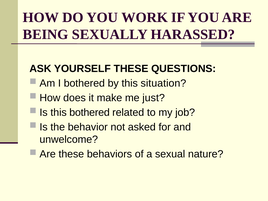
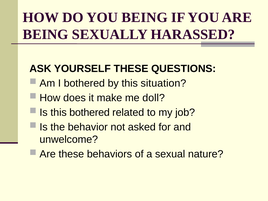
YOU WORK: WORK -> BEING (145, 17)
just: just -> doll (154, 98)
